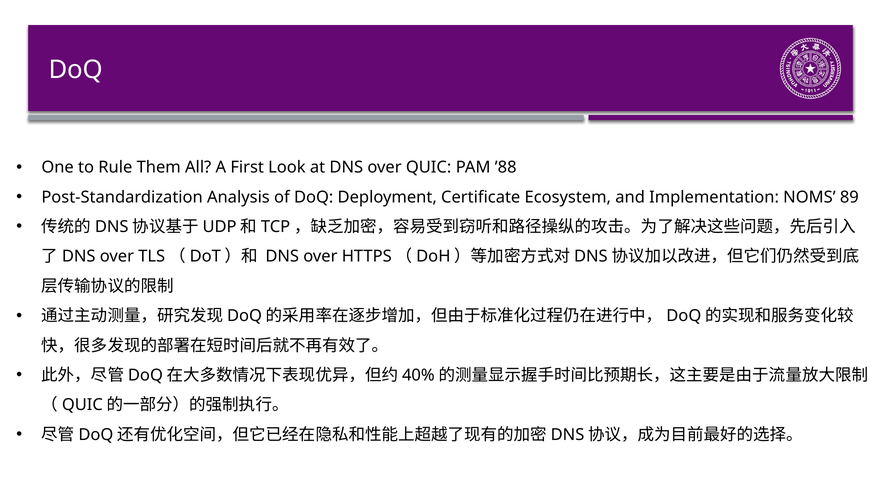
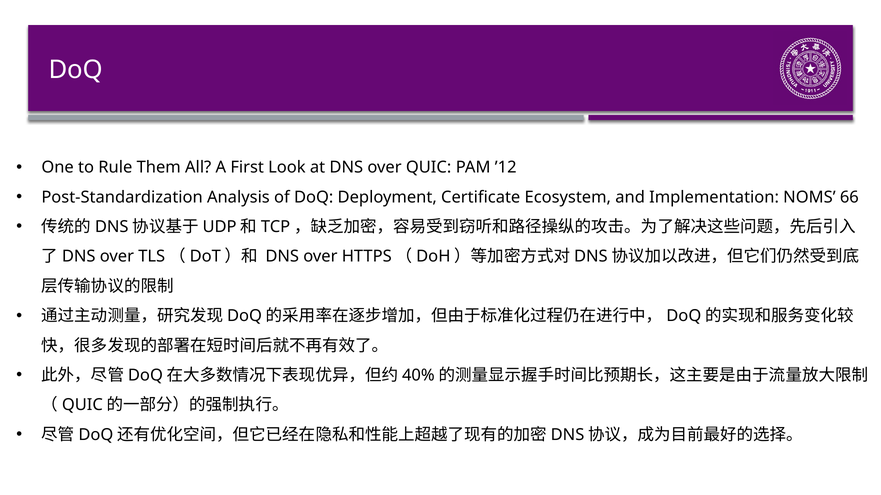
’88: ’88 -> ’12 (506, 168)
89: 89 -> 66 (849, 197)
